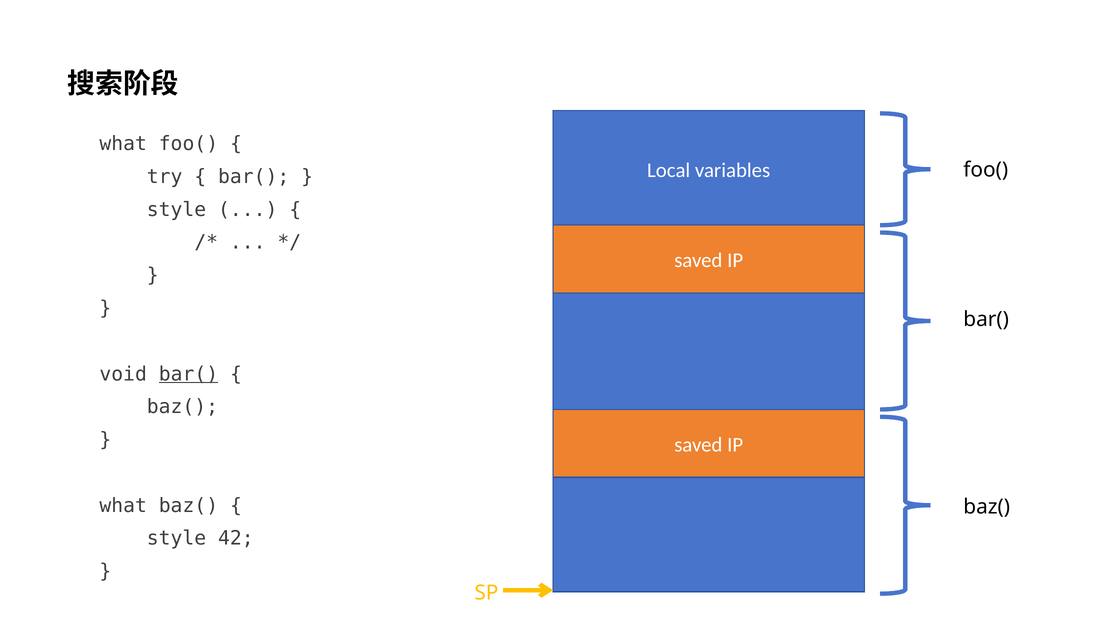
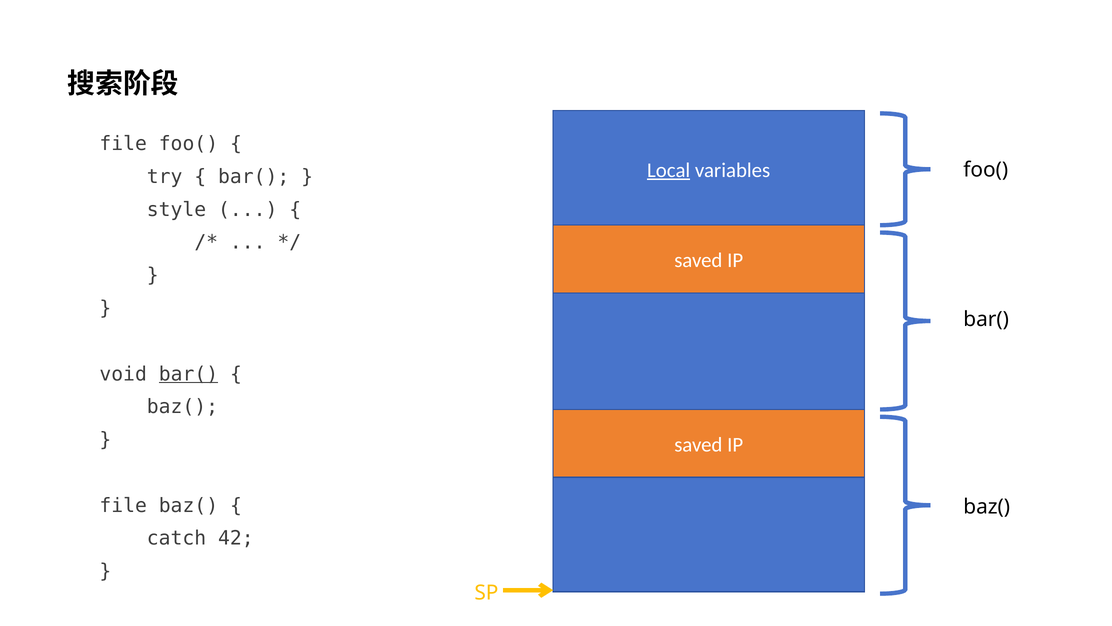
what: what -> file (123, 144)
Local underline: none -> present (669, 170)
what: what -> file (123, 505)
style: style -> catch (177, 538)
